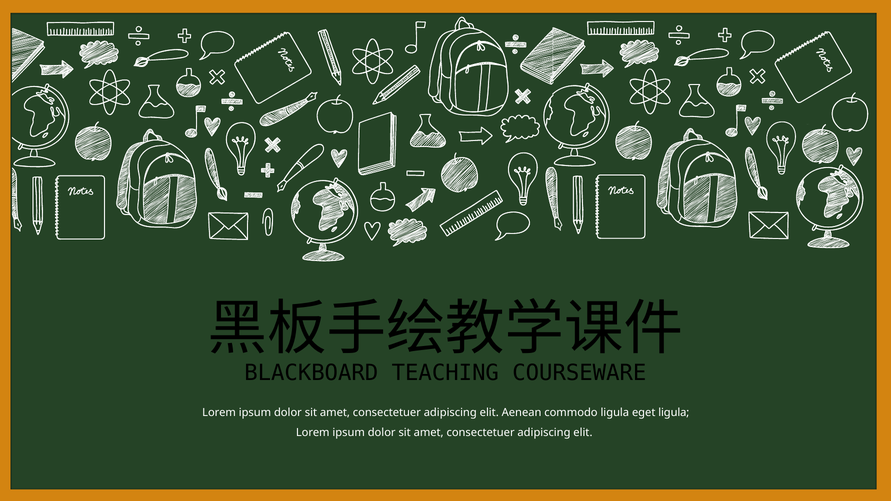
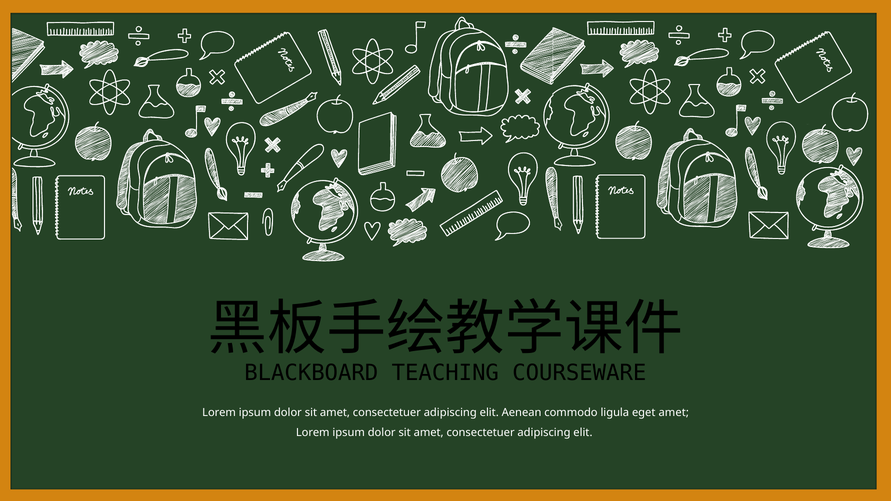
eget ligula: ligula -> amet (674, 413)
